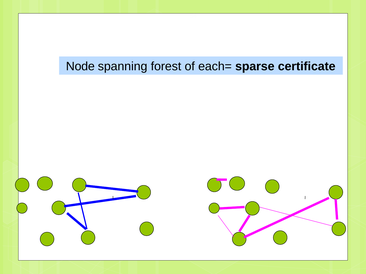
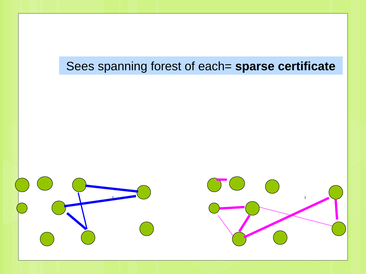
Node: Node -> Sees (80, 67)
